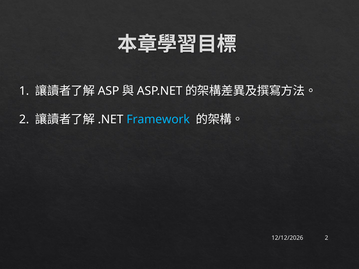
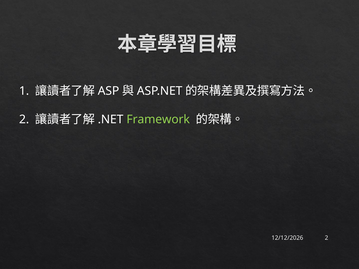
Framework colour: light blue -> light green (158, 120)
